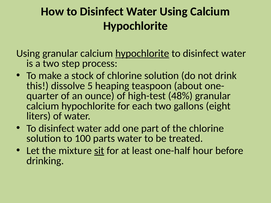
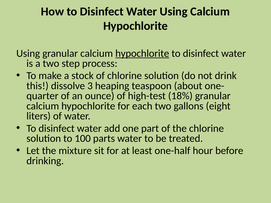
5: 5 -> 3 (90, 86)
48%: 48% -> 18% (180, 96)
sit underline: present -> none (99, 151)
